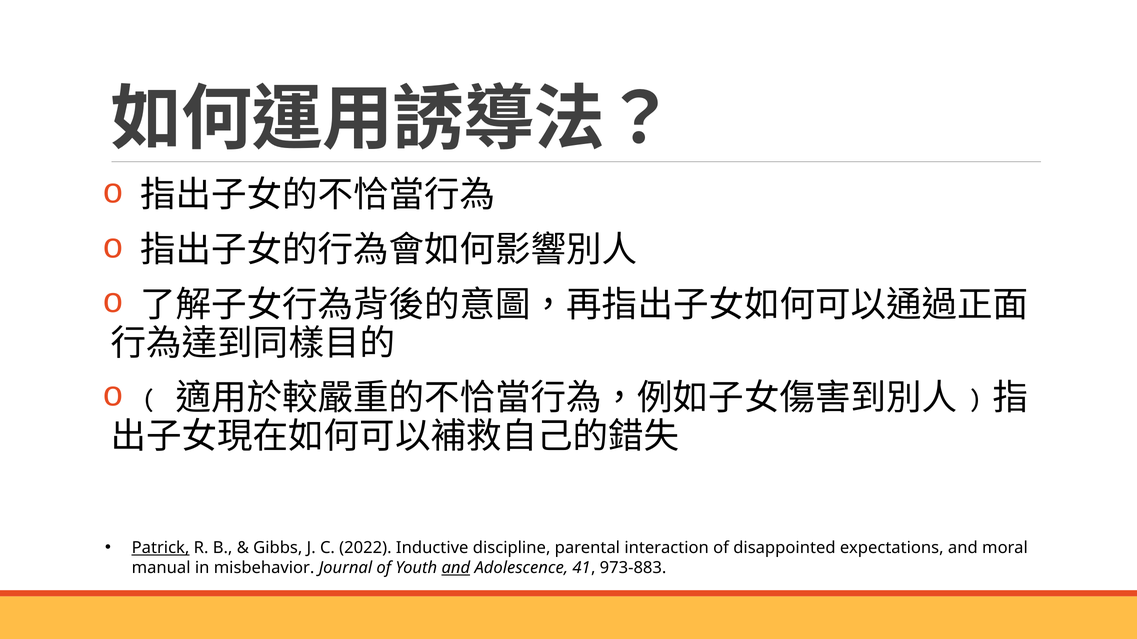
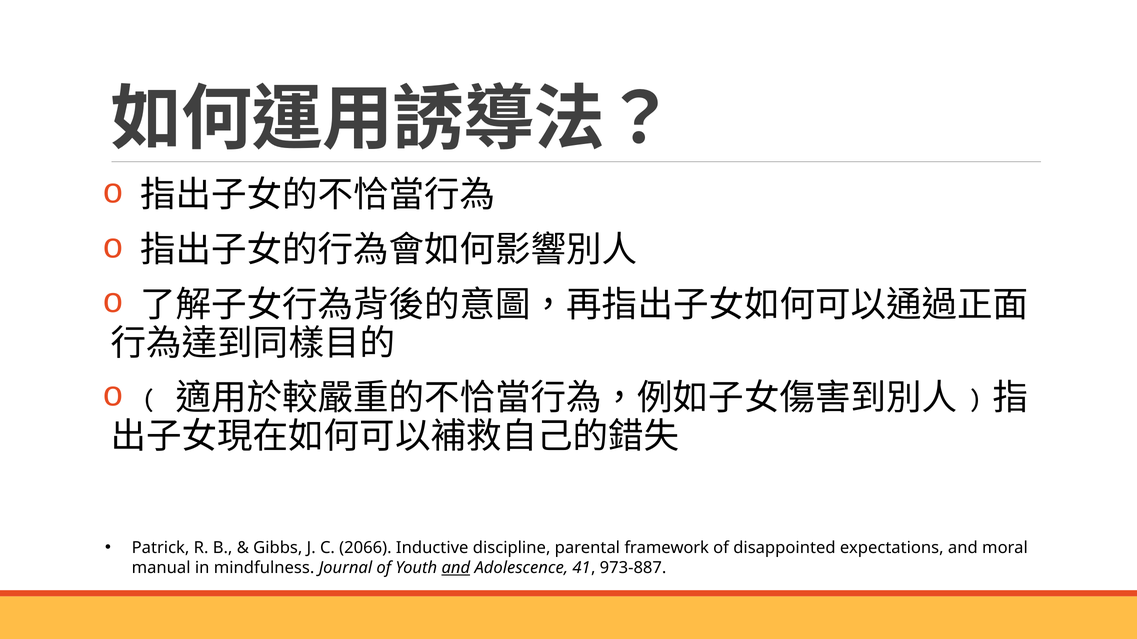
Patrick underline: present -> none (161, 548)
2022: 2022 -> 2066 (365, 548)
interaction: interaction -> framework (667, 548)
misbehavior: misbehavior -> mindfulness (264, 568)
973-883: 973-883 -> 973-887 (633, 568)
